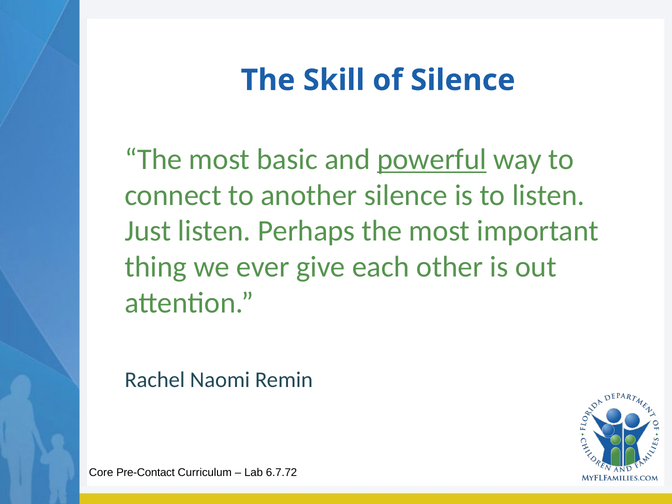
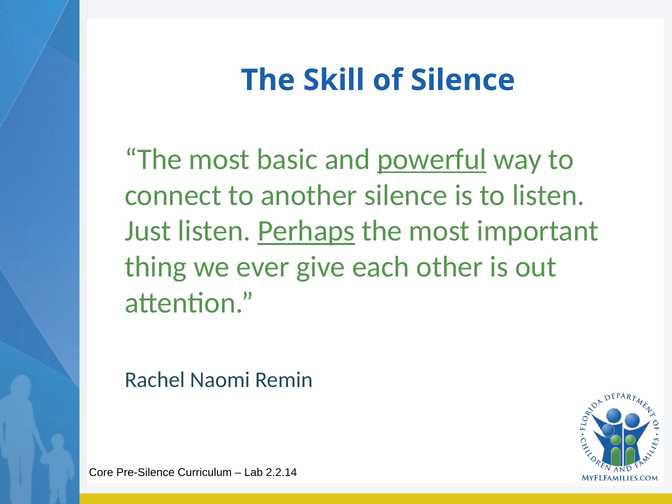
Perhaps underline: none -> present (306, 231)
Pre-Contact: Pre-Contact -> Pre-Silence (145, 472)
6.7.72: 6.7.72 -> 2.2.14 (282, 472)
